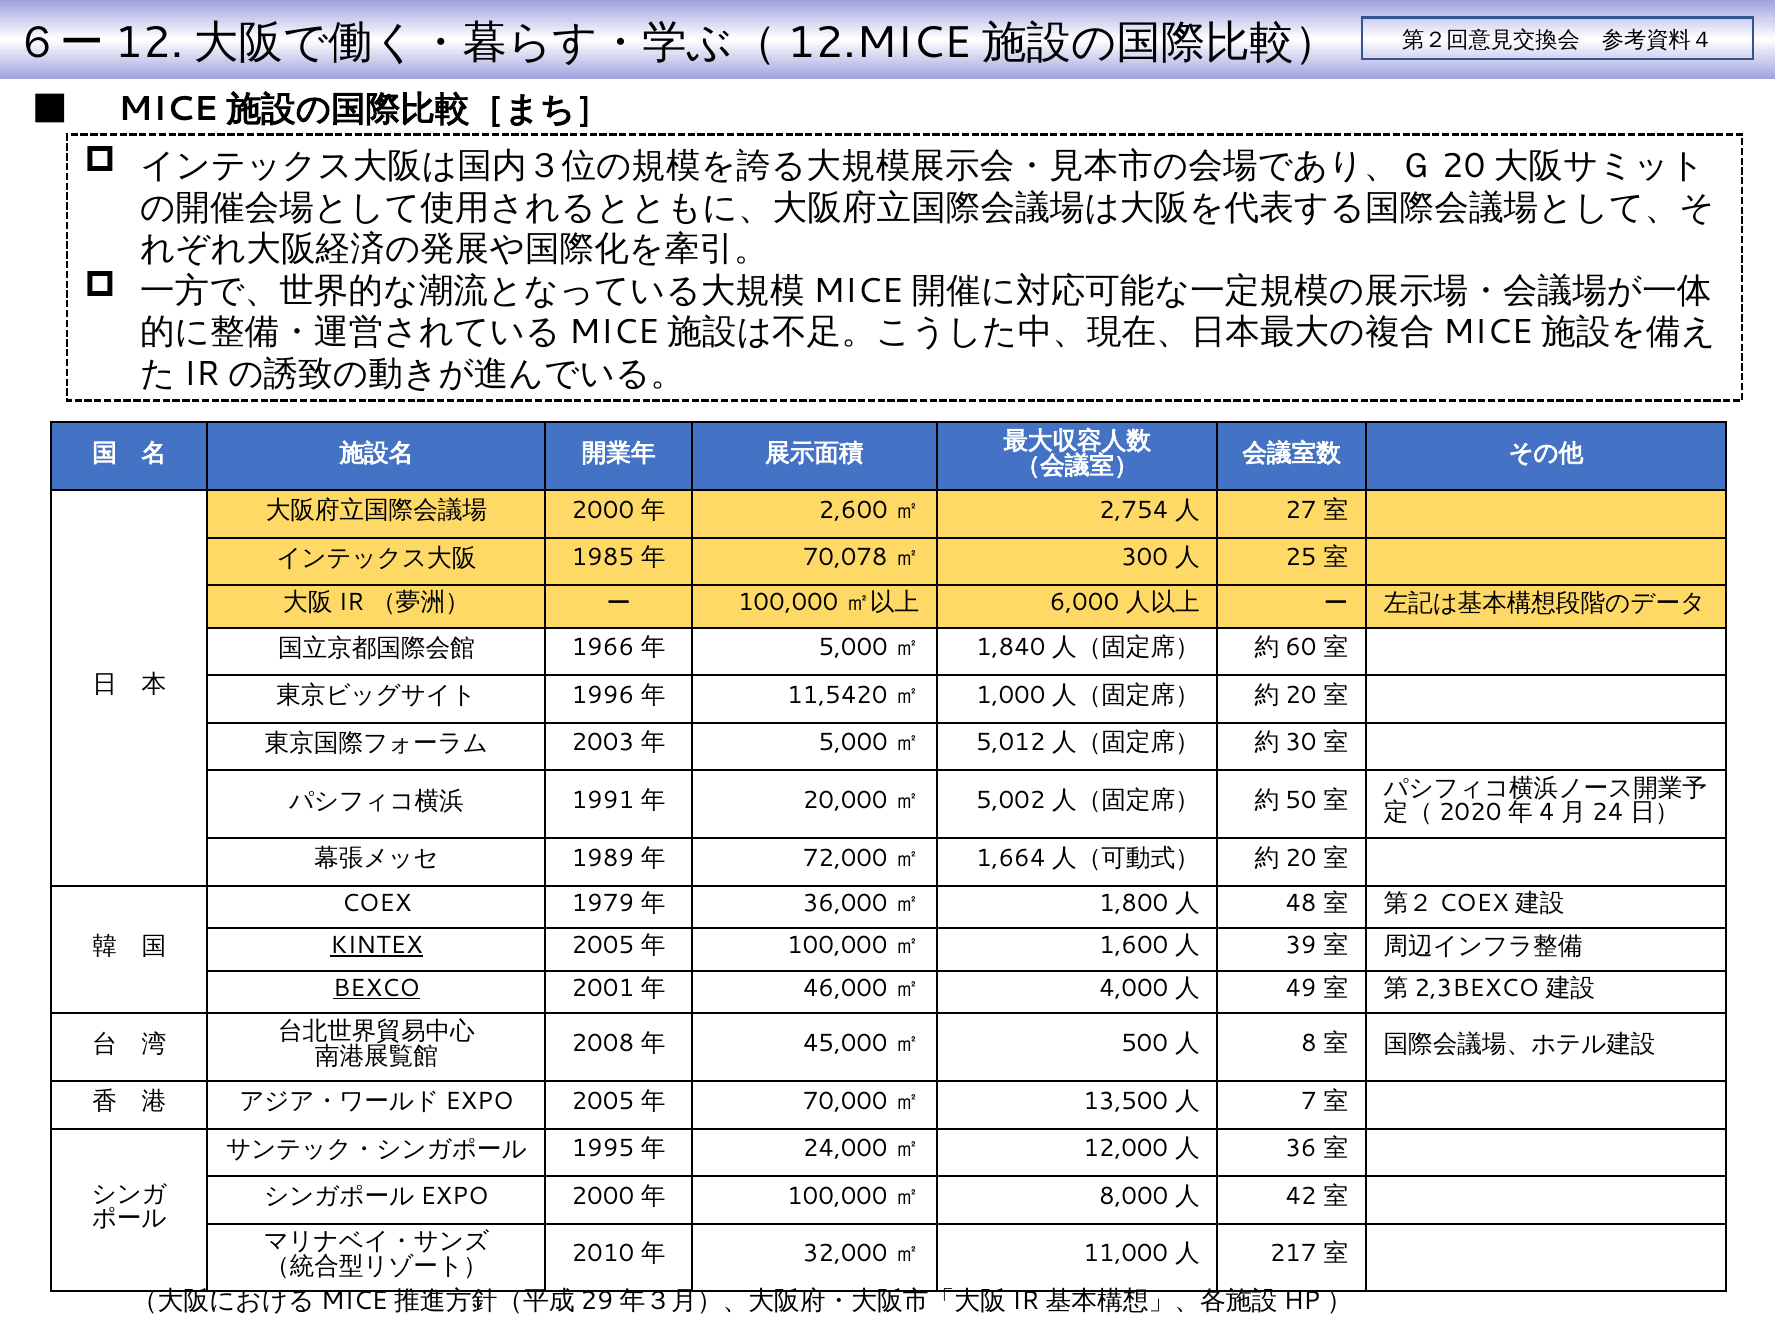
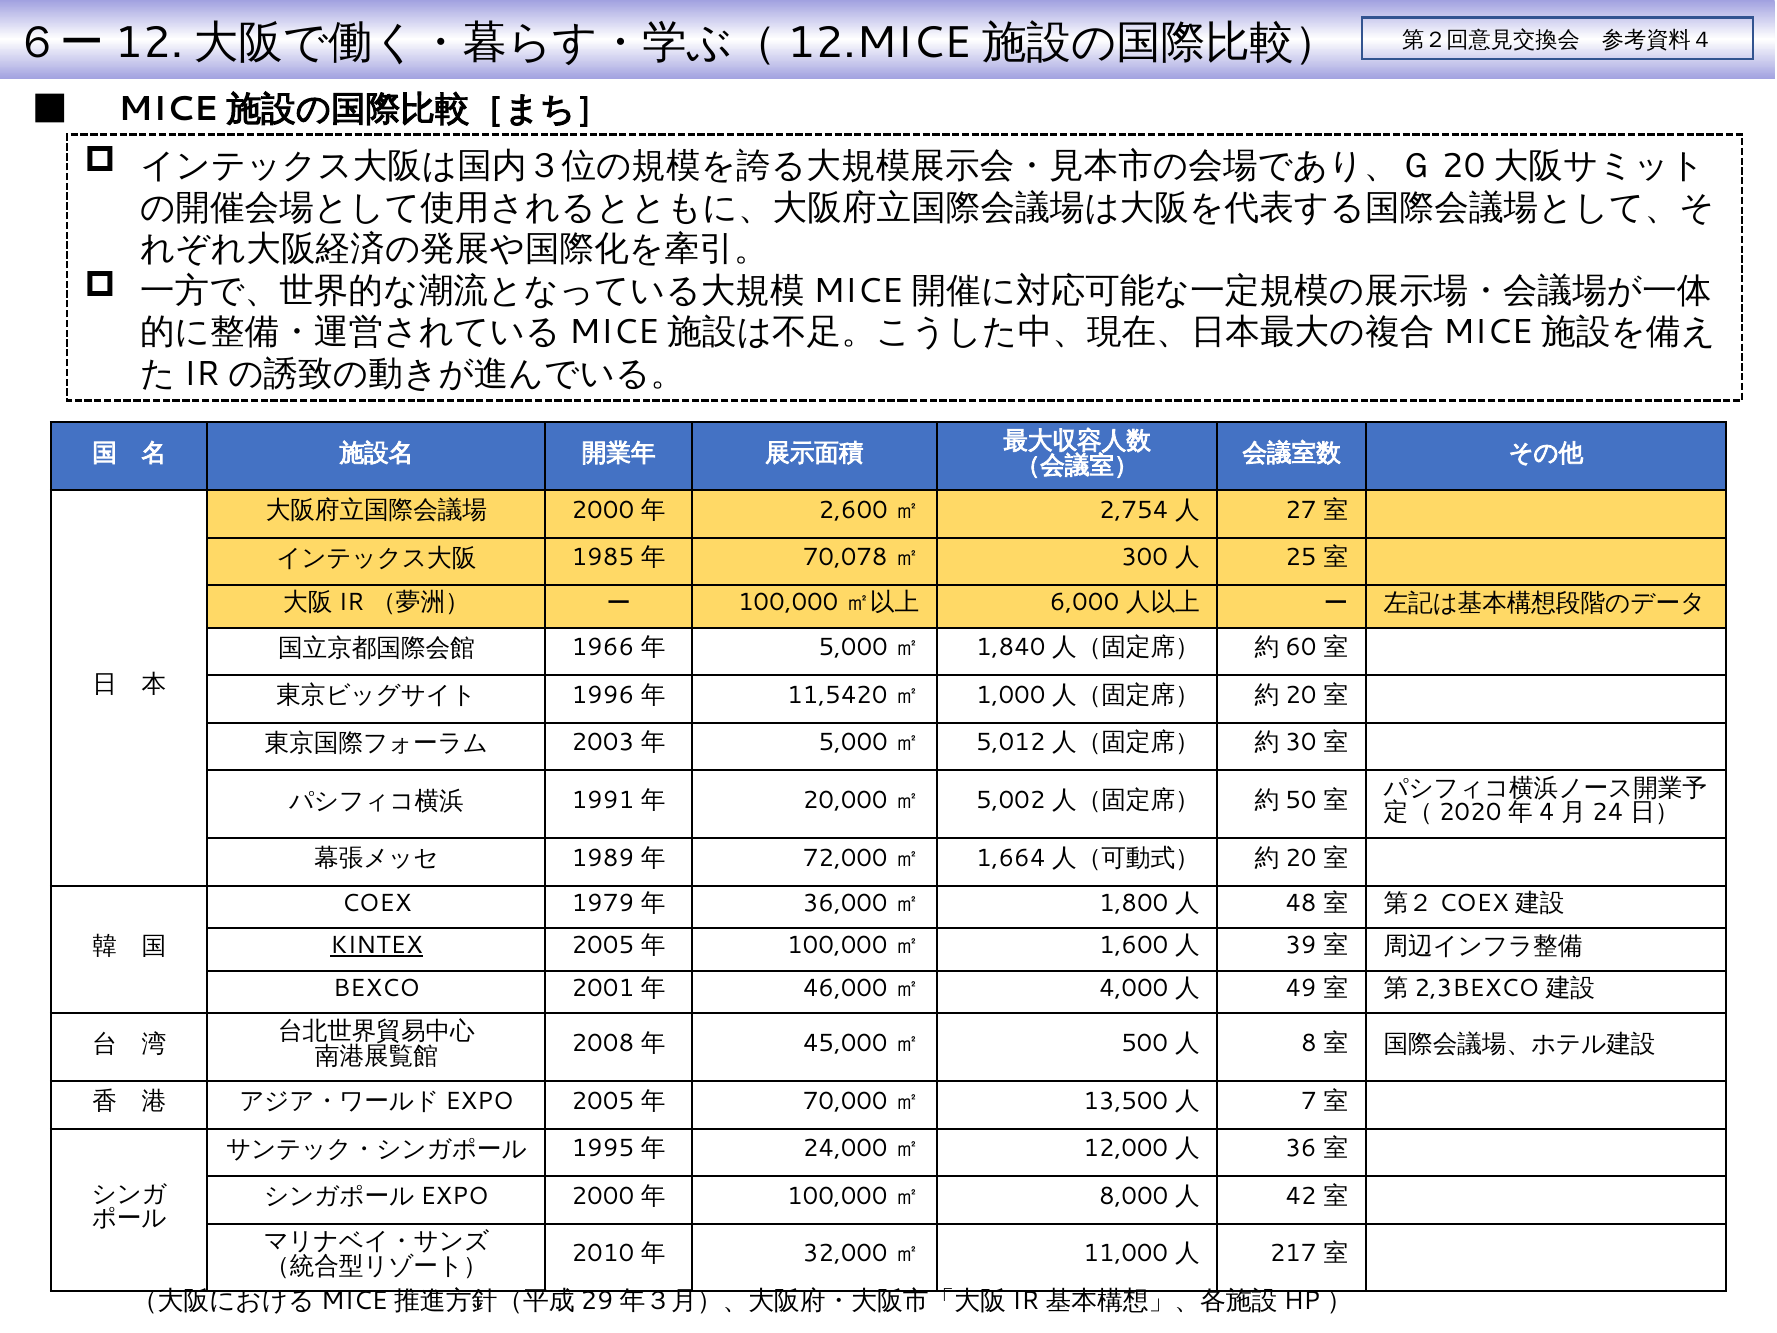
BEXCO underline: present -> none (376, 988)
